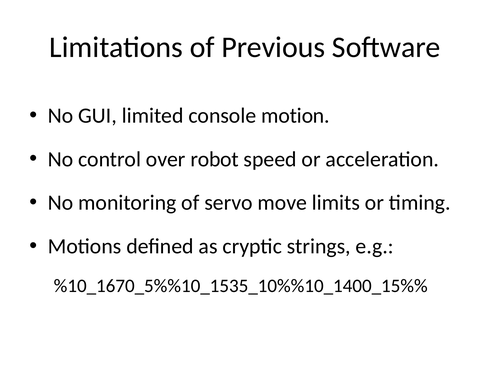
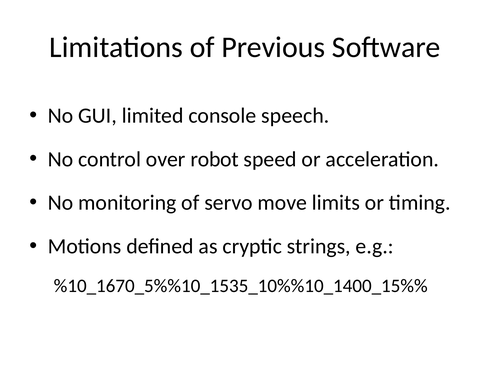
motion: motion -> speech (295, 116)
